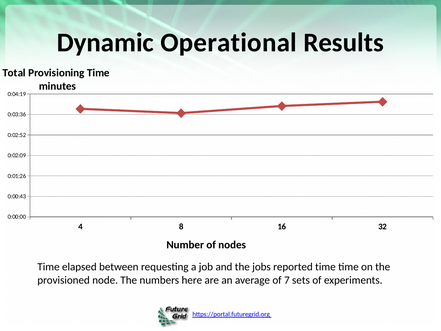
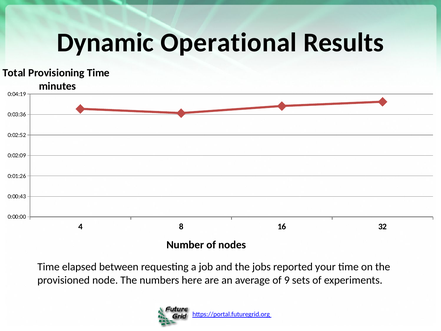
reported time: time -> your (325, 267)
7: 7 -> 9 (287, 280)
